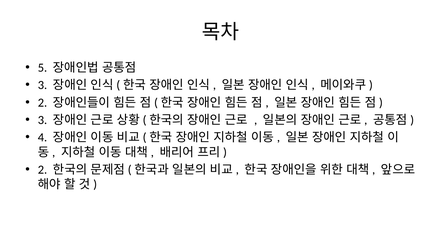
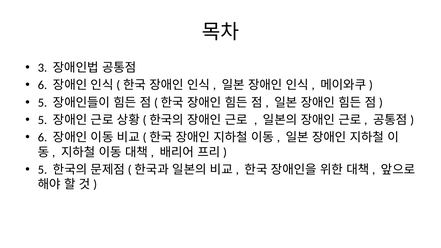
5: 5 -> 3 (42, 68)
3: 3 -> 6 (42, 85)
2: 2 -> 5 (42, 103)
3: 3 -> 5 (42, 120)
4: 4 -> 6 (42, 137)
2: 2 -> 5 (42, 170)
